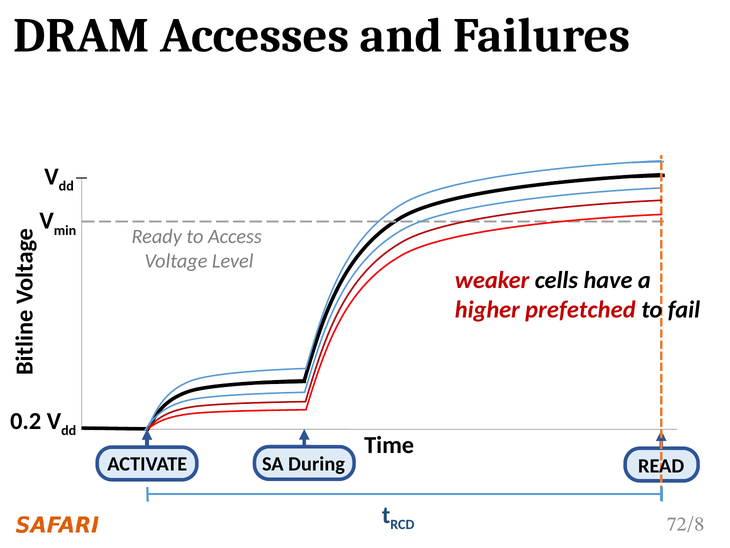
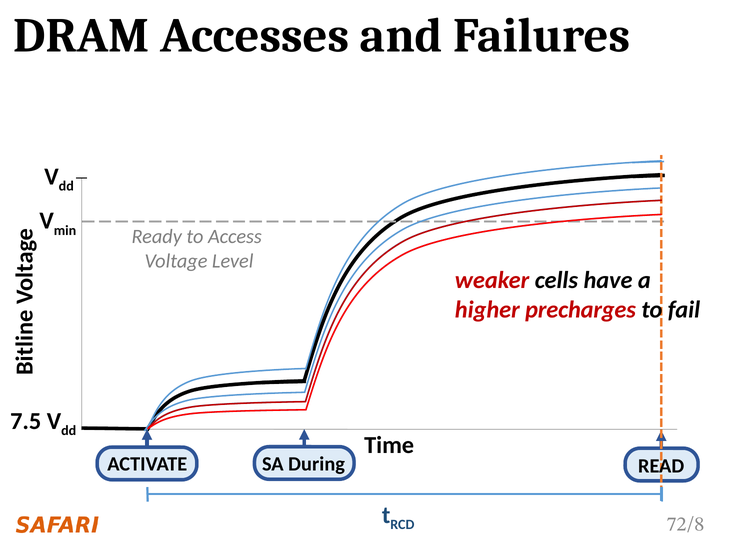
prefetched: prefetched -> precharges (581, 309)
0.2: 0.2 -> 7.5 (26, 421)
